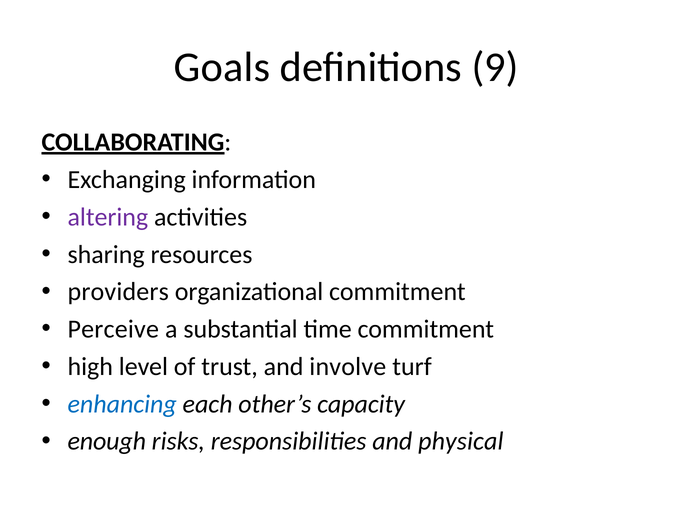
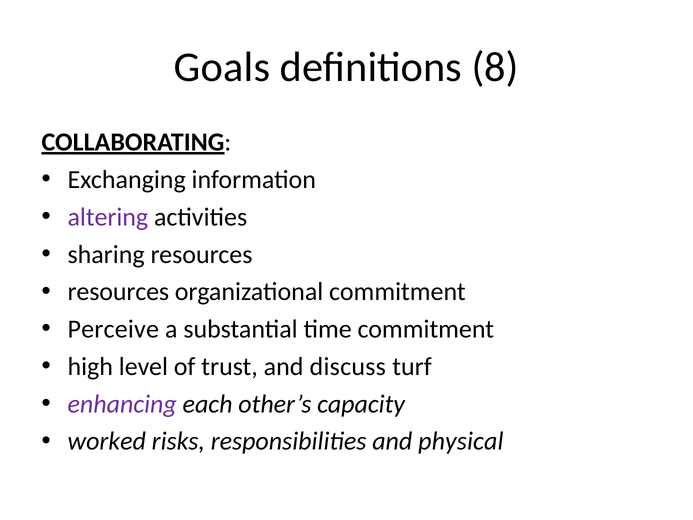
9: 9 -> 8 (495, 67)
providers: providers -> resources (118, 292)
involve: involve -> discuss (348, 366)
enhancing colour: blue -> purple (122, 404)
enough: enough -> worked (107, 441)
